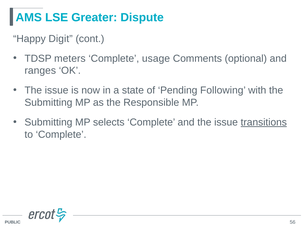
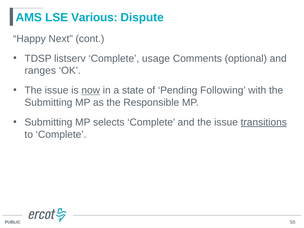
Greater: Greater -> Various (94, 18)
Digit: Digit -> Next (61, 39)
meters: meters -> listserv (70, 58)
now underline: none -> present (91, 90)
